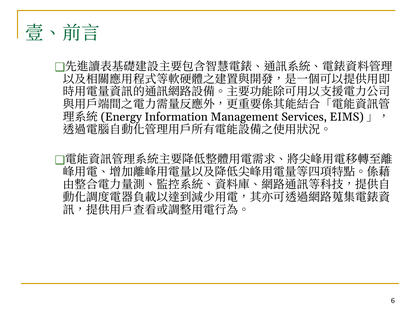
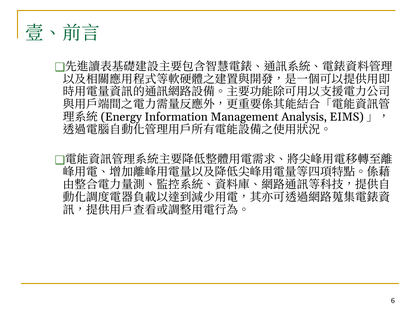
Services: Services -> Analysis (304, 117)
